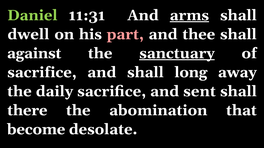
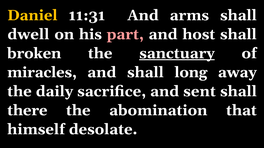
Daniel colour: light green -> yellow (32, 15)
arms underline: present -> none (189, 15)
thee: thee -> host (199, 34)
against: against -> broken (34, 54)
sacrifice: sacrifice -> miracles (42, 73)
become: become -> himself (36, 130)
